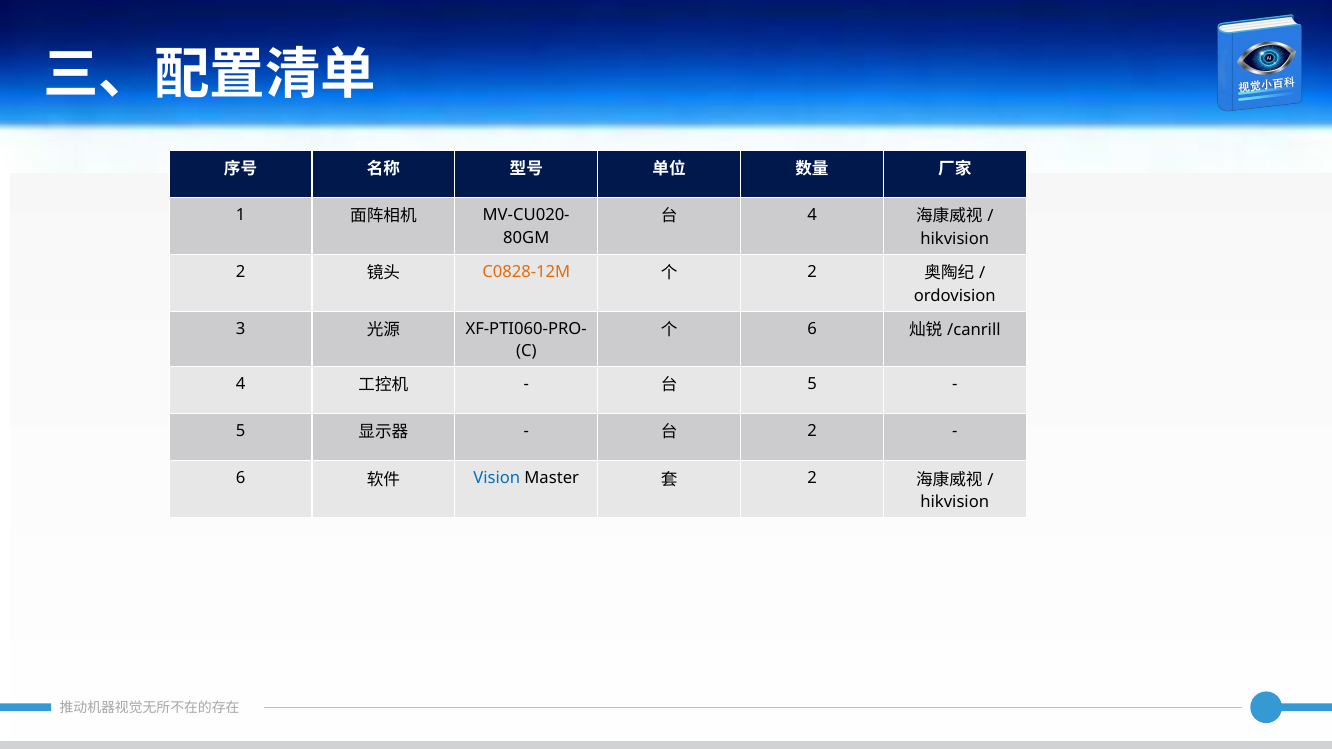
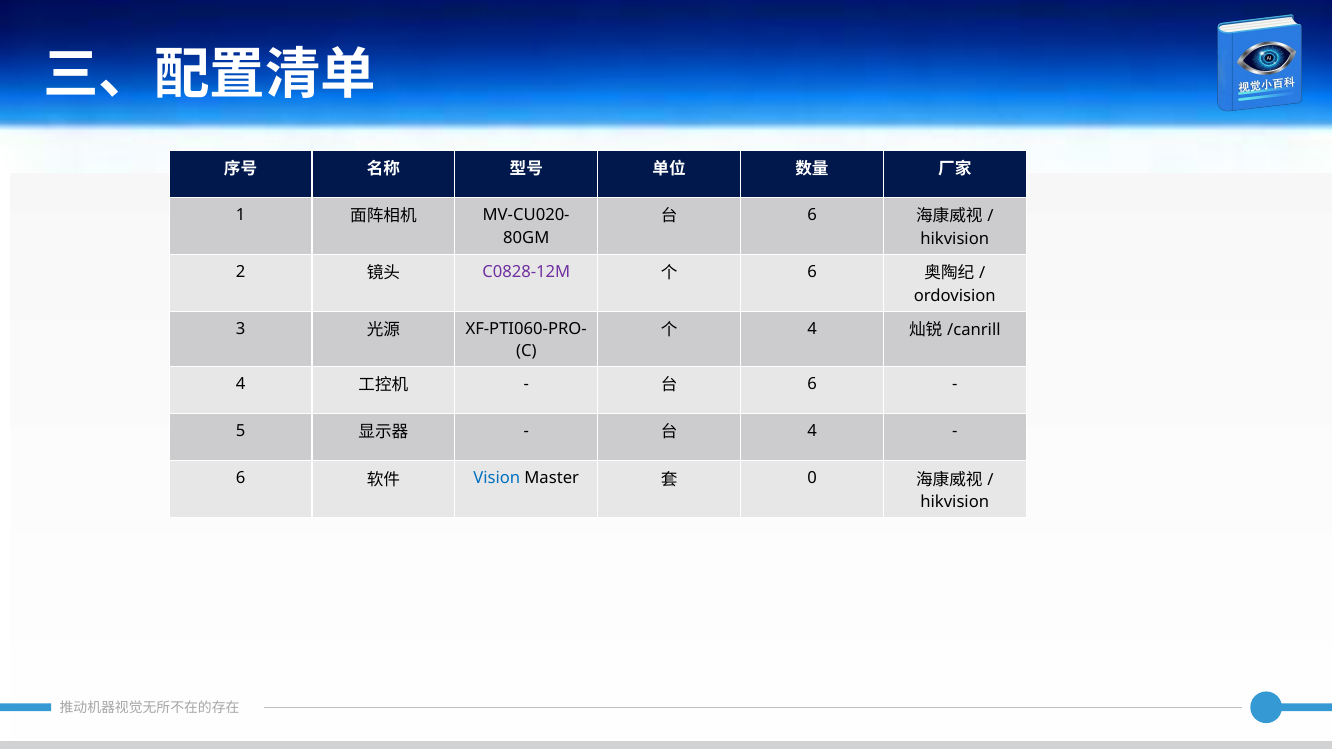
4: 4 -> 6 (812, 215)
C0828-12M colour: orange -> purple (526, 272)
2: 2 -> 6 (812, 272)
6: 6 -> 4 (812, 329)
5: 5 -> 6 (812, 384)
2: 2 -> 4 (812, 431)
2: 2 -> 0 (812, 478)
